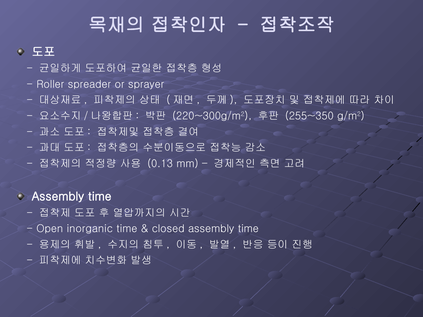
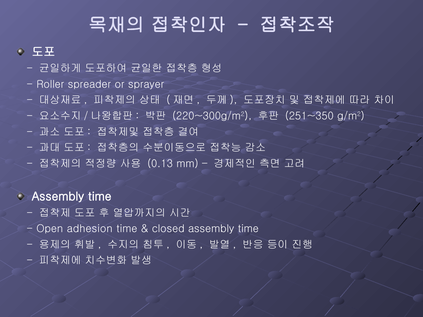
255~350: 255~350 -> 251~350 (309, 116)
inorganic: inorganic -> adhesion (90, 229)
